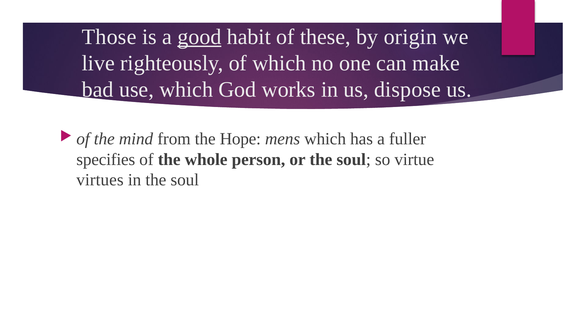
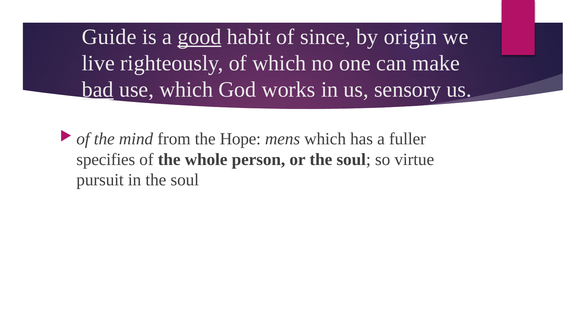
Those: Those -> Guide (109, 37)
these: these -> since (325, 37)
bad underline: none -> present (98, 90)
dispose: dispose -> sensory (408, 90)
virtues: virtues -> pursuit (100, 180)
